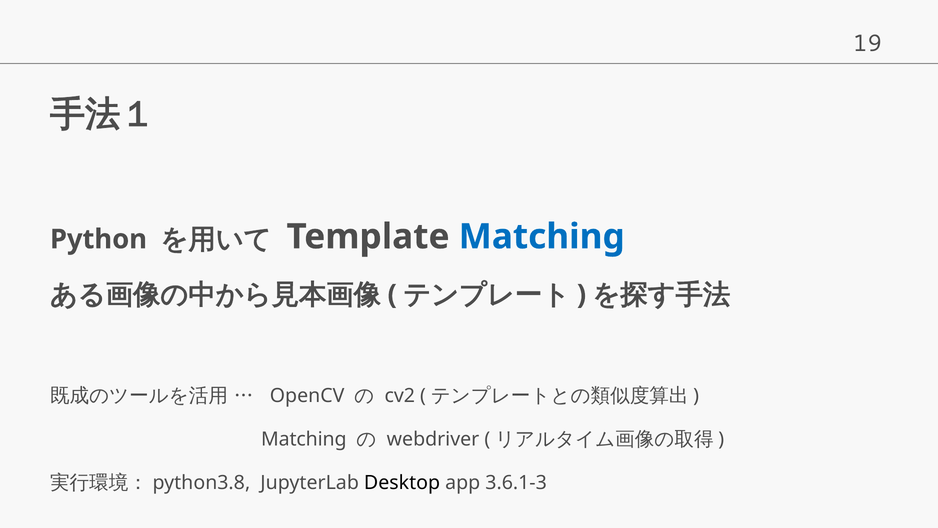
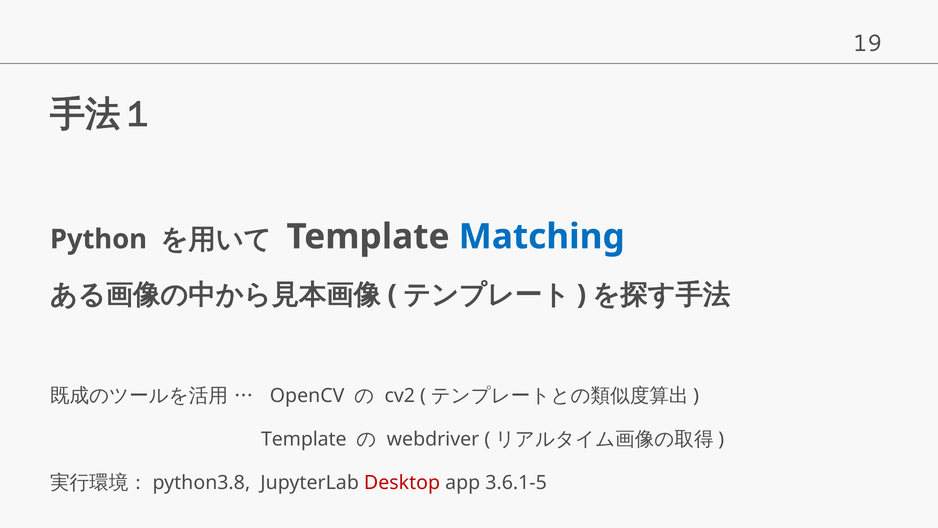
Matching: Matching -> Template (304, 439)
Desktop colour: black -> red (402, 482)
3.6.1-3: 3.6.1-3 -> 3.6.1-5 (516, 482)
